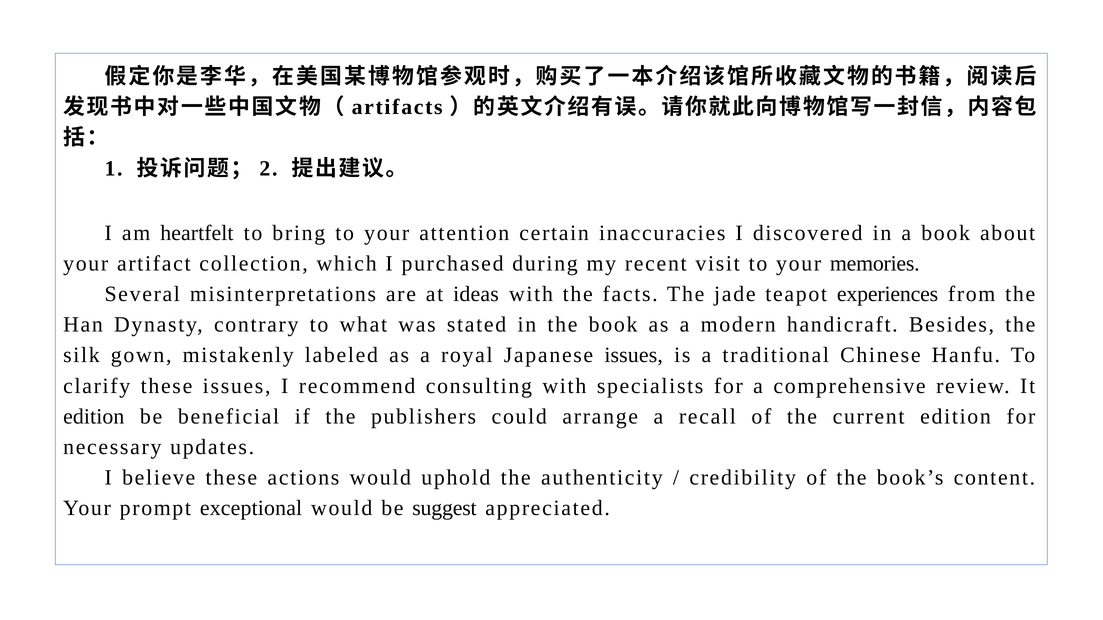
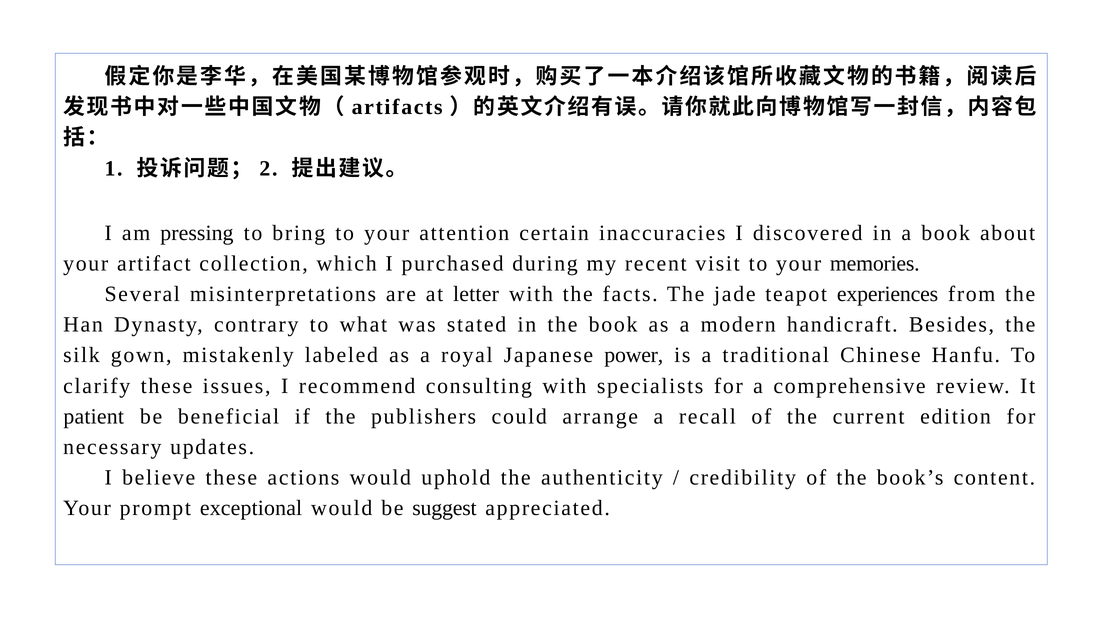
heartfelt: heartfelt -> pressing (197, 233)
ideas: ideas -> letter (476, 294)
Japanese issues: issues -> power (634, 356)
edition: edition -> patient (94, 417)
